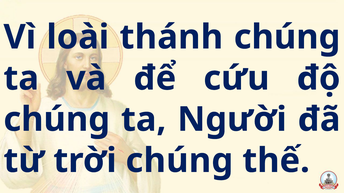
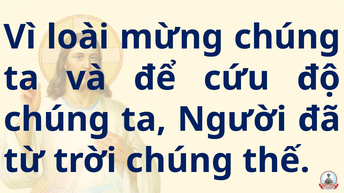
thánh: thánh -> mừng (171, 37)
